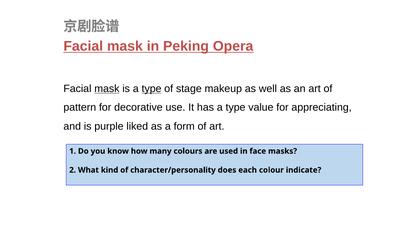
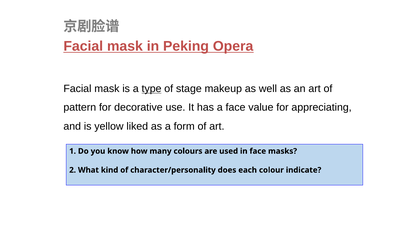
mask underline: present -> none (107, 89)
has a type: type -> face (236, 108)
purple: purple -> yellow (109, 127)
